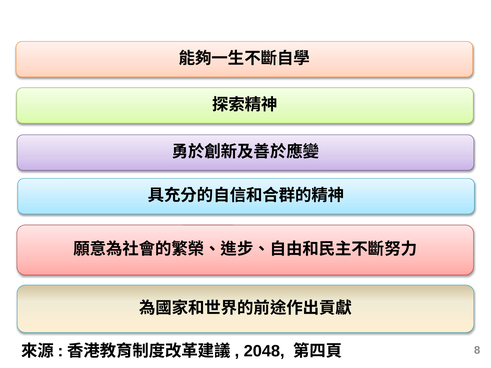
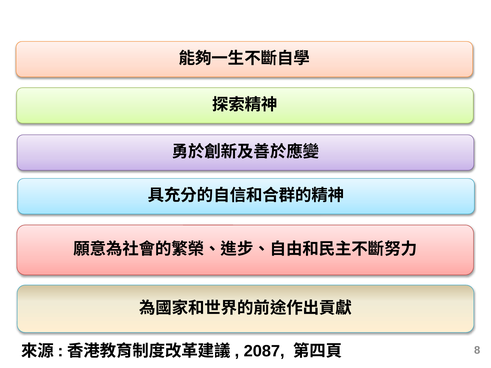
2048: 2048 -> 2087 (264, 351)
